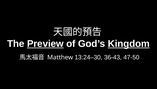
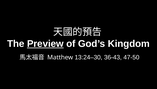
Kingdom underline: present -> none (129, 43)
